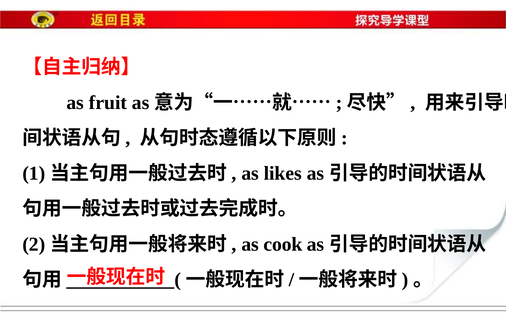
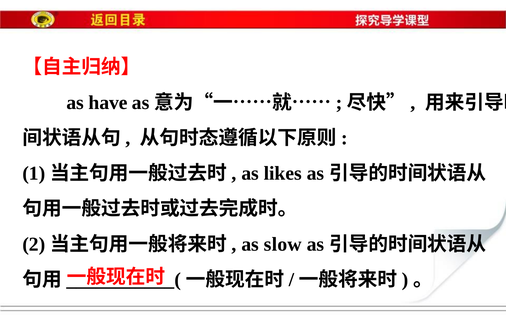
fruit: fruit -> have (108, 103)
cook: cook -> slow (283, 244)
